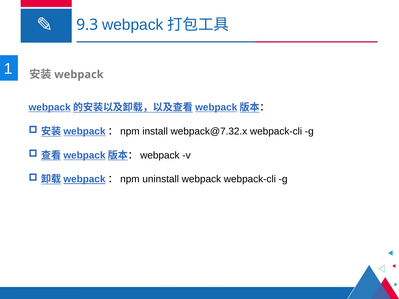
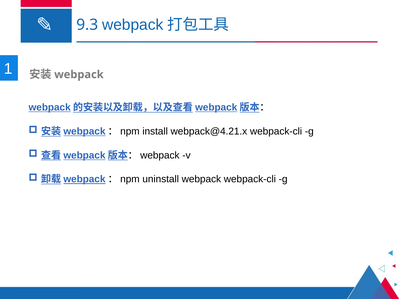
webpack@7.32.x: webpack@7.32.x -> webpack@4.21.x (209, 131)
